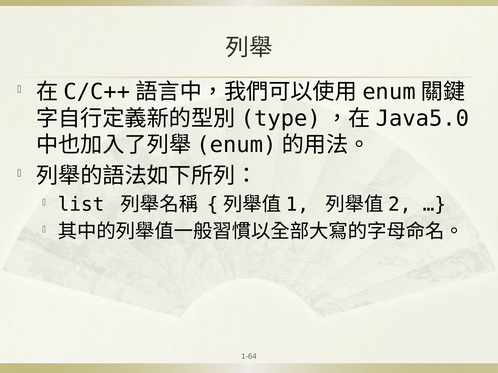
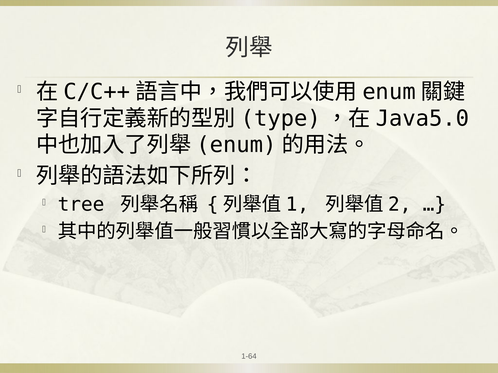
list: list -> tree (81, 205)
